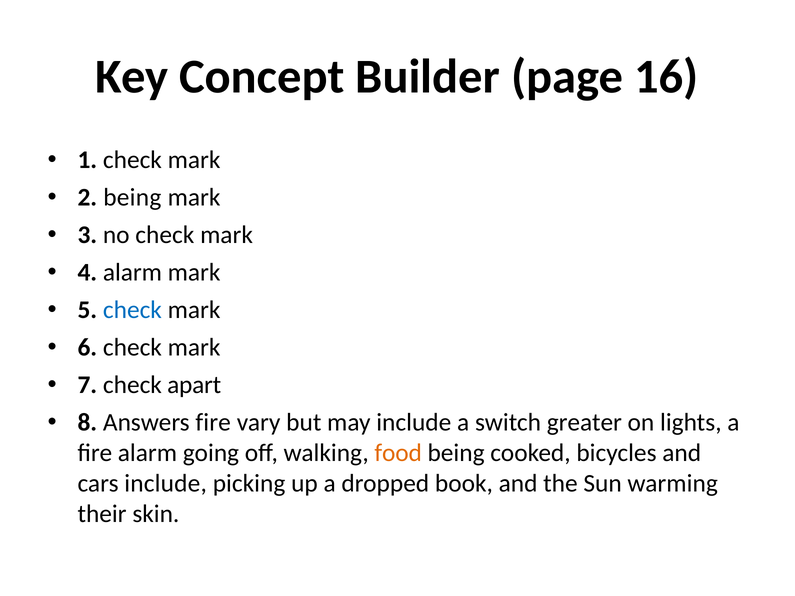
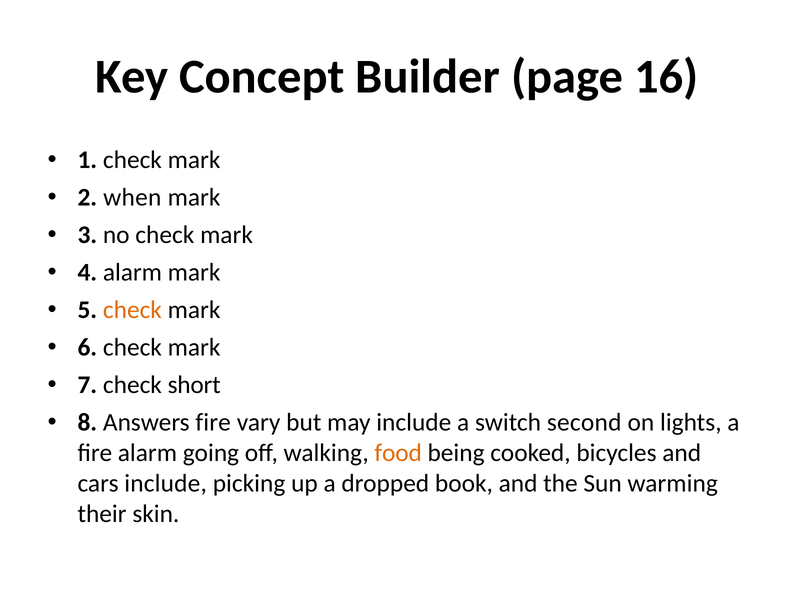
2 being: being -> when (132, 198)
check colour: blue -> orange (132, 310)
apart: apart -> short (194, 385)
greater: greater -> second (584, 423)
